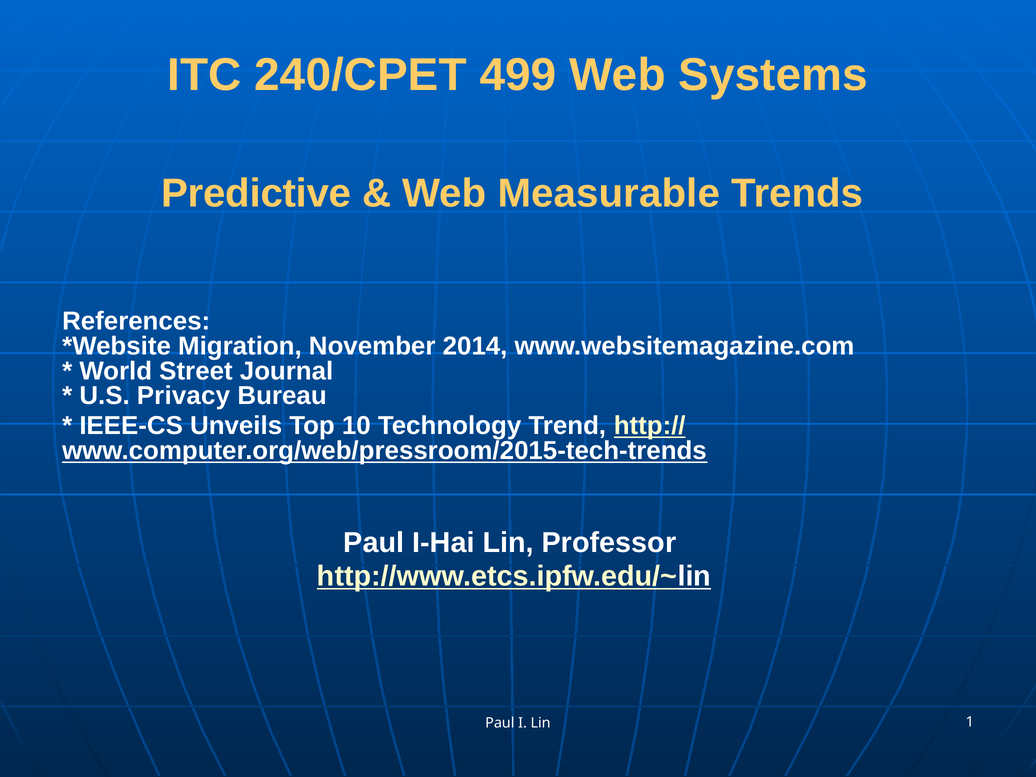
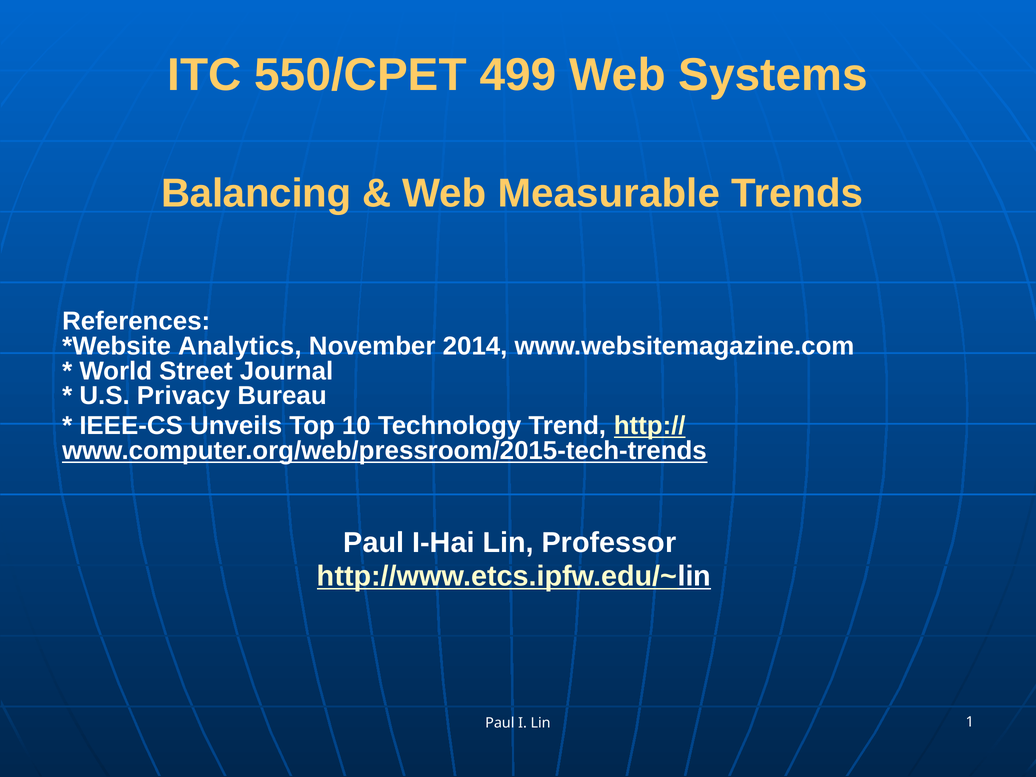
240/CPET: 240/CPET -> 550/CPET (360, 75)
Predictive: Predictive -> Balancing (256, 194)
Migration: Migration -> Analytics (240, 346)
